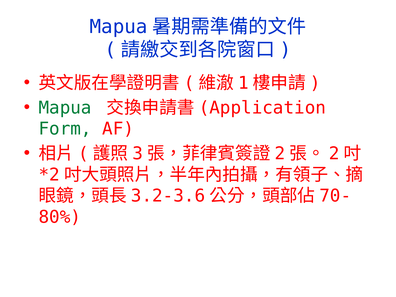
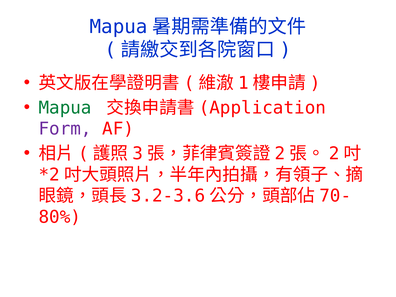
Form colour: green -> purple (65, 129)
